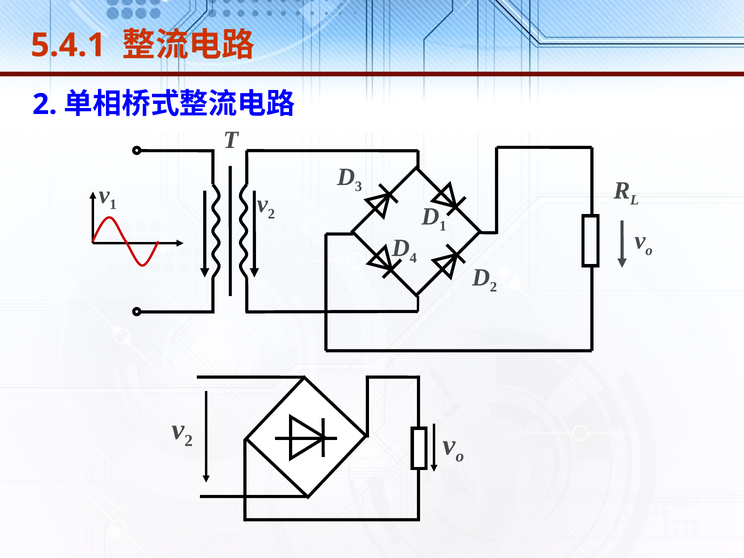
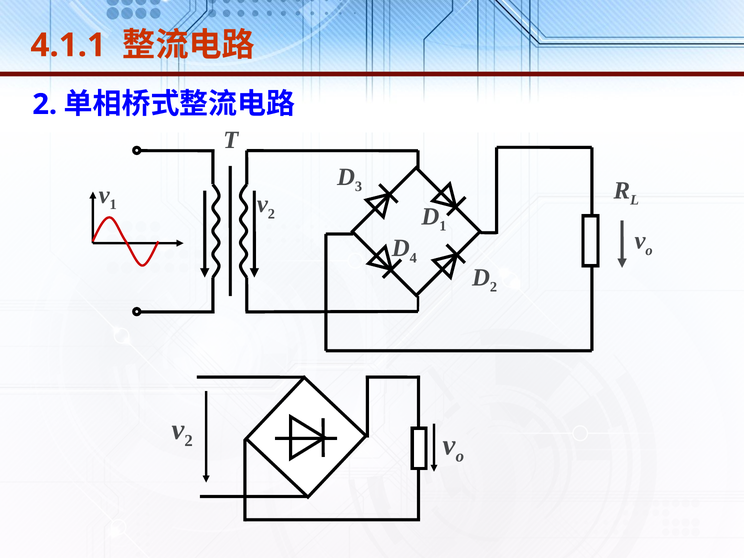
5.4.1: 5.4.1 -> 4.1.1 (68, 45)
